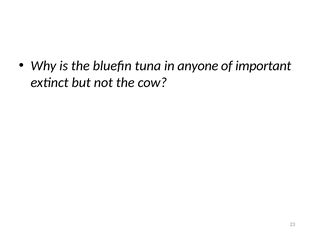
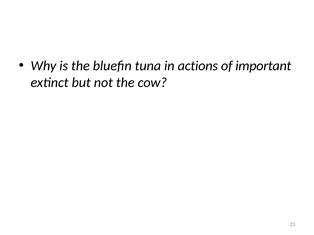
anyone: anyone -> actions (198, 66)
